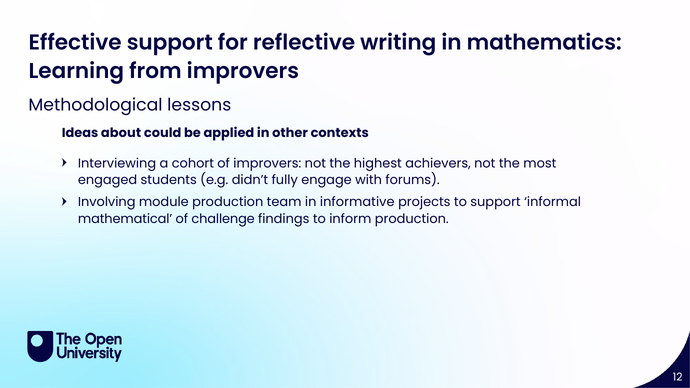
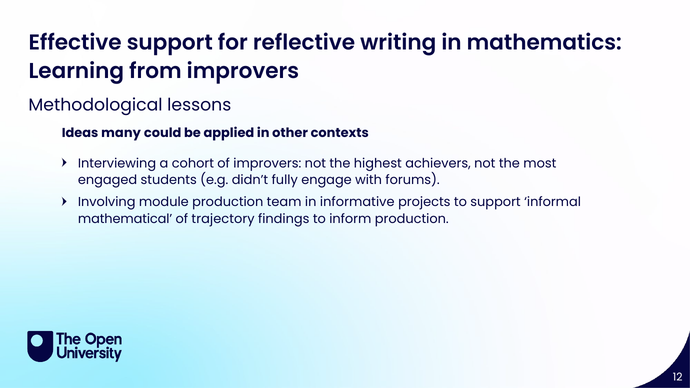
about: about -> many (121, 133)
challenge: challenge -> trajectory (223, 219)
